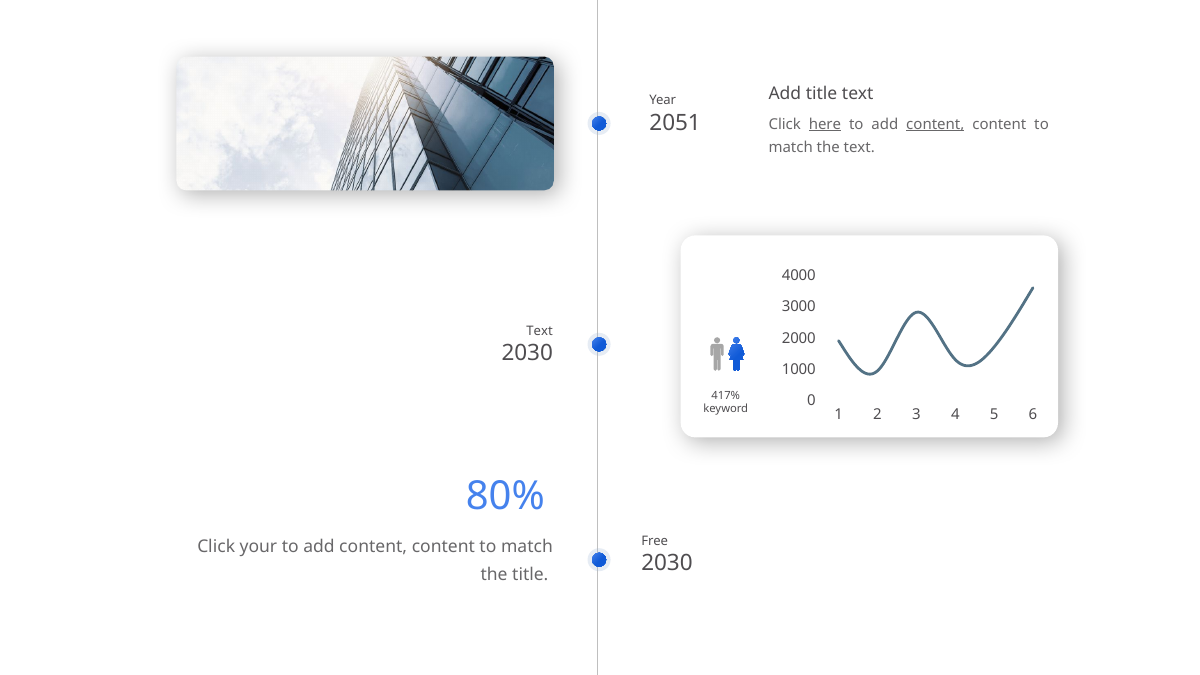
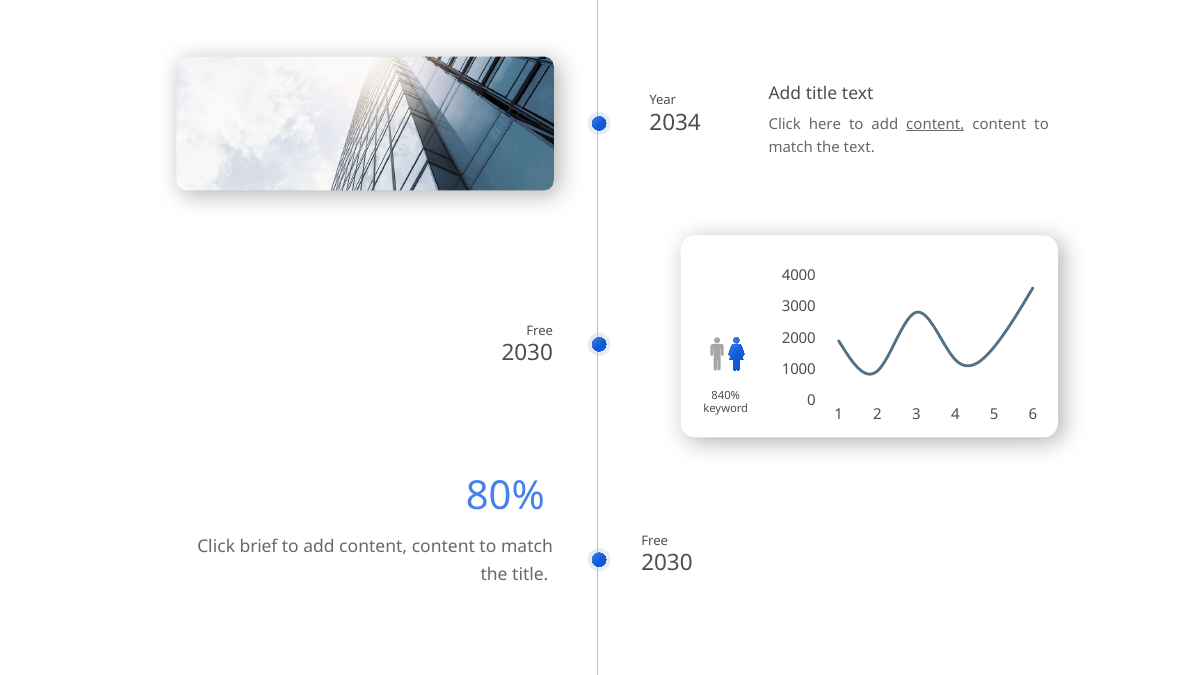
2051: 2051 -> 2034 (675, 123)
here underline: present -> none (825, 124)
Text: Text -> Free (540, 331)
417%: 417% -> 840% (726, 396)
your: your -> brief (259, 547)
